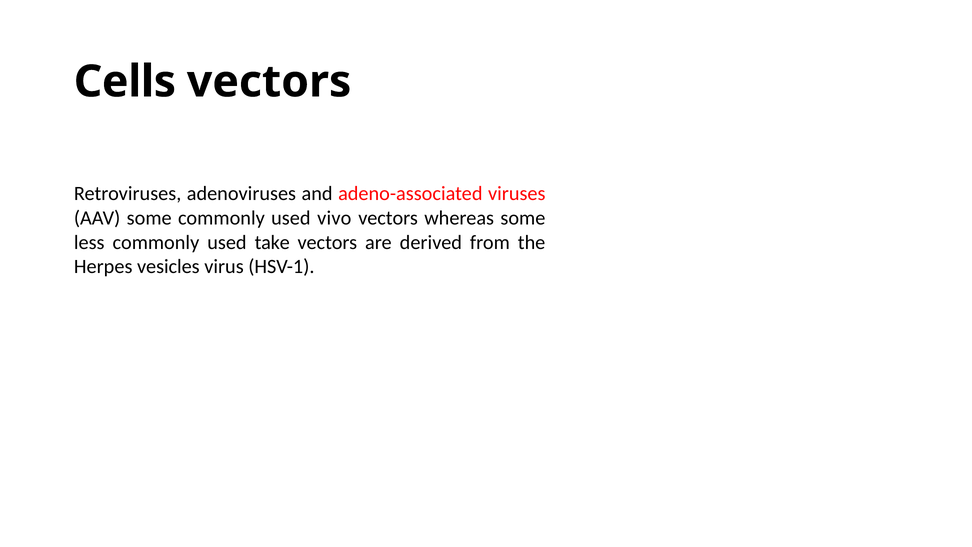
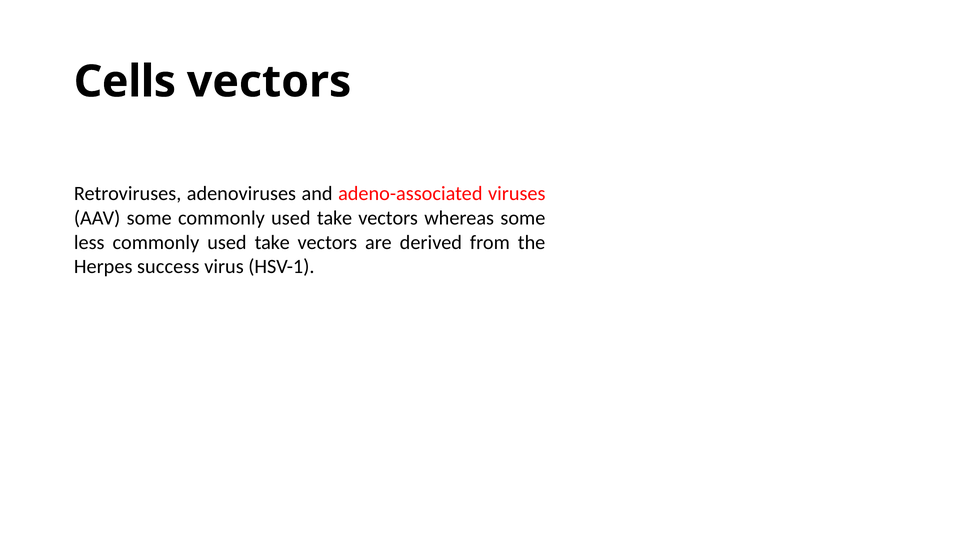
some commonly used vivo: vivo -> take (335, 218)
vesicles: vesicles -> success (168, 267)
